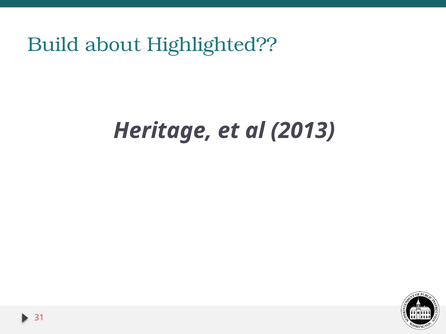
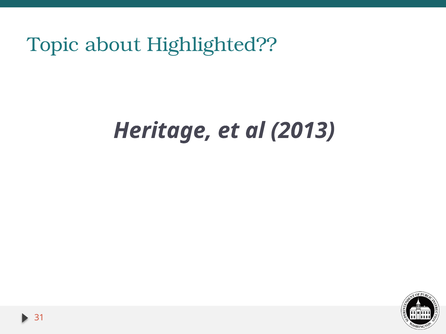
Build: Build -> Topic (53, 45)
